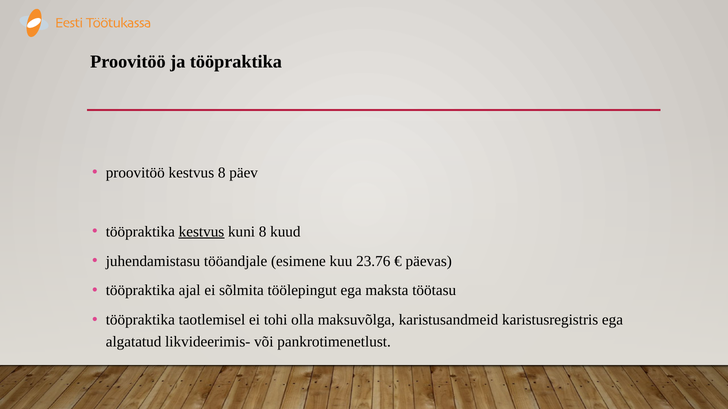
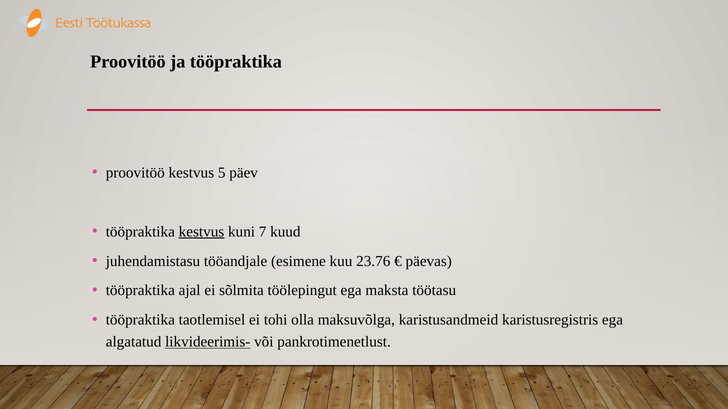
kestvus 8: 8 -> 5 (222, 173)
kuni 8: 8 -> 7 (263, 232)
likvideerimis- underline: none -> present (208, 342)
